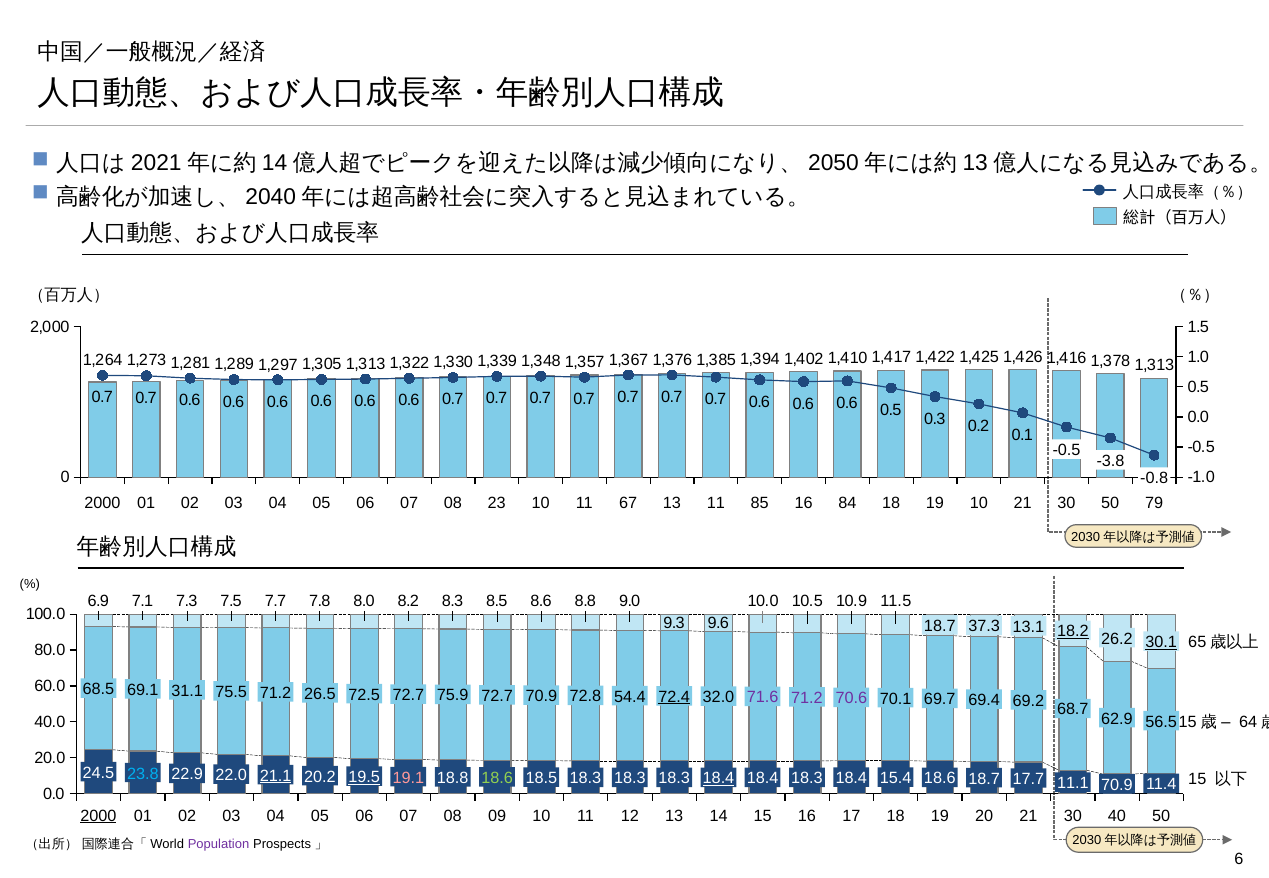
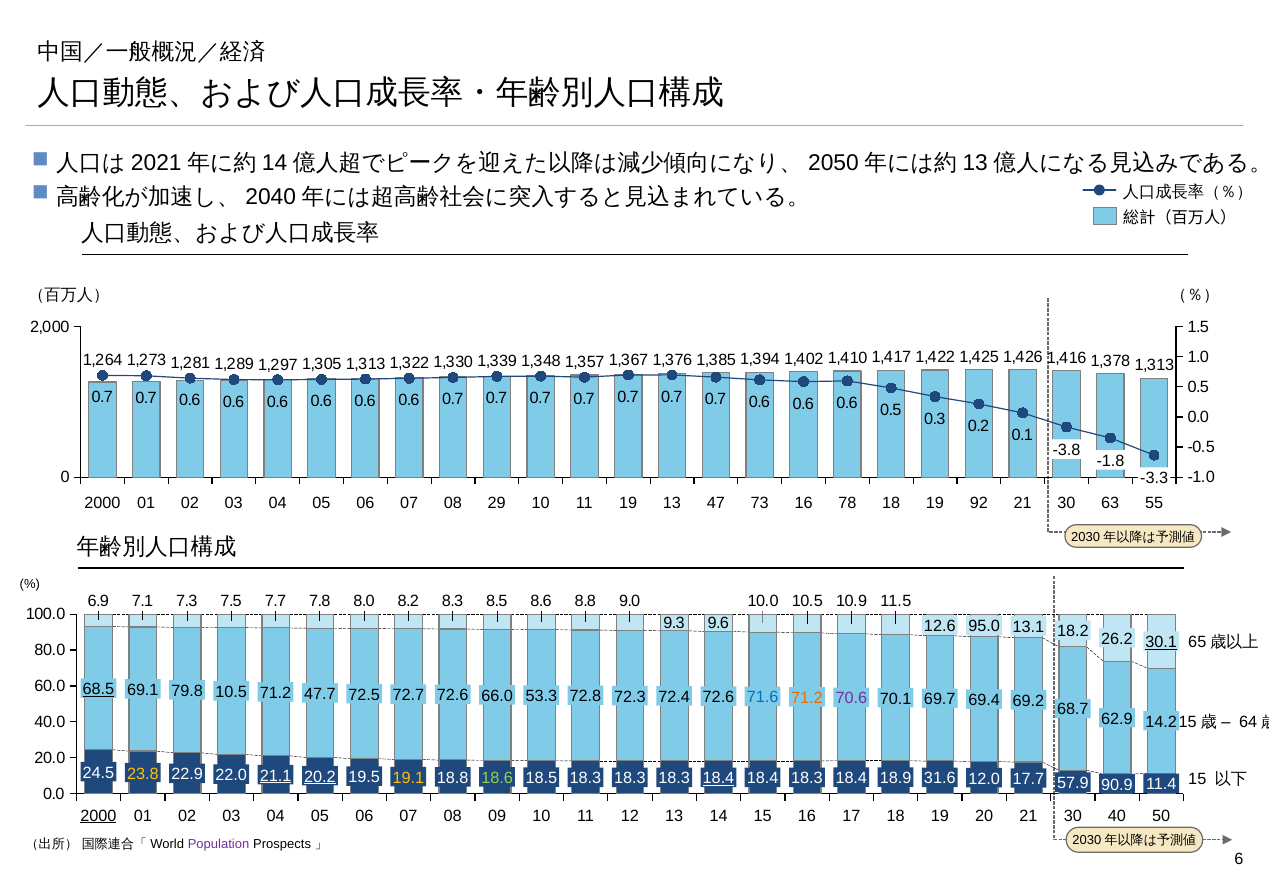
-0.5: -0.5 -> -3.8 (1067, 451)
-3.8: -3.8 -> -1.8 (1110, 461)
-0.8: -0.8 -> -3.3 (1154, 479)
23: 23 -> 29 (497, 504)
10 67: 67 -> 19 (628, 504)
01 11: 11 -> 47 (716, 504)
85: 85 -> 73 (760, 504)
84: 84 -> 78 (847, 504)
2000 10: 10 -> 92 (979, 504)
18 50: 50 -> 63 (1110, 504)
79: 79 -> 55 (1154, 504)
18.7: 18.7 -> 12.6 (940, 626)
37.3: 37.3 -> 95.0 (984, 627)
18.2 underline: present -> none (1073, 632)
68.5 underline: none -> present (98, 690)
31.1: 31.1 -> 79.8 (187, 692)
75.5: 75.5 -> 10.5 (231, 693)
26.5: 26.5 -> 47.7 (320, 694)
71.6 colour: purple -> blue (763, 698)
54.4: 54.4 -> 72.3 (630, 697)
75.9: 75.9 -> 72.6 (453, 696)
72.7: 72.7 -> 66.0 (497, 696)
70.9: 70.9 -> 53.3 (541, 697)
72.4 underline: present -> none (674, 697)
32.0: 32.0 -> 72.6 (719, 698)
71.2 colour: purple -> orange (807, 698)
56.5: 56.5 -> 14.2 (1161, 722)
23.8 colour: light blue -> yellow (143, 774)
20.2 underline: none -> present (320, 777)
19.5 underline: present -> none (364, 778)
19.1 colour: pink -> yellow (408, 778)
15.4: 15.4 -> 18.9 (896, 779)
18.6: 18.6 -> 31.6 (940, 779)
18.7: 18.7 -> 12.0 (984, 779)
11.1: 11.1 -> 57.9 (1073, 784)
70.9: 70.9 -> 90.9 (1117, 785)
